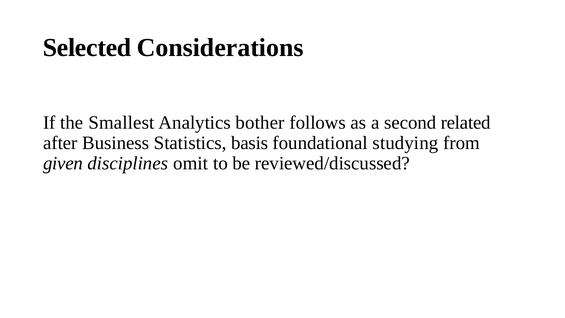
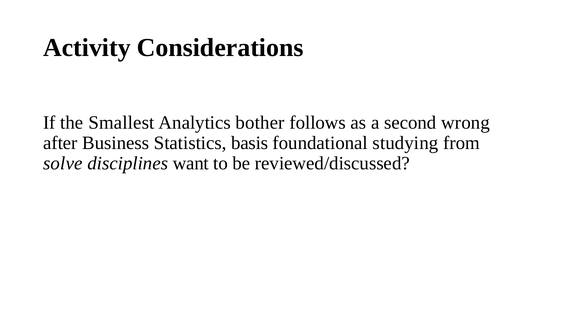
Selected: Selected -> Activity (87, 47)
related: related -> wrong (466, 122)
given: given -> solve (63, 163)
omit: omit -> want (191, 163)
